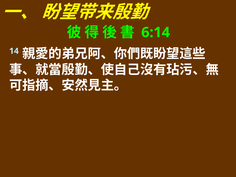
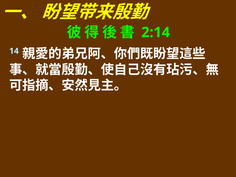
6:14: 6:14 -> 2:14 (156, 32)
